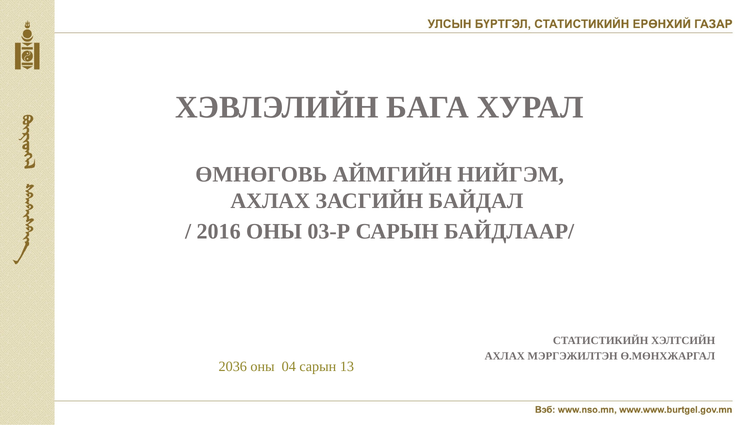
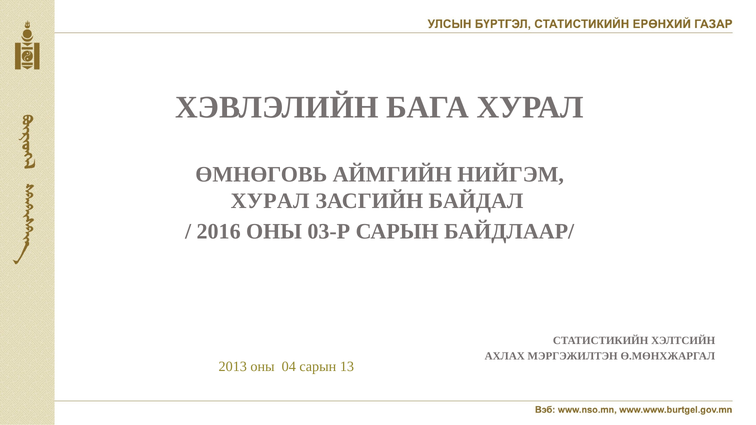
АХЛАХ: АХЛАХ -> ХУРАЛ (270, 201)
2036: 2036 -> 2013 (233, 367)
